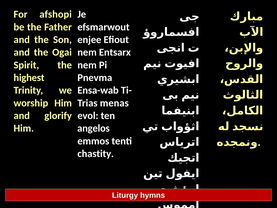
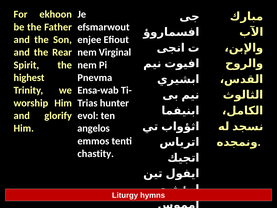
afshopi: afshopi -> ekhoon (56, 14)
Ogai: Ogai -> Rear (62, 52)
Entsarx: Entsarx -> Virginal (115, 52)
menas: menas -> hunter (114, 103)
